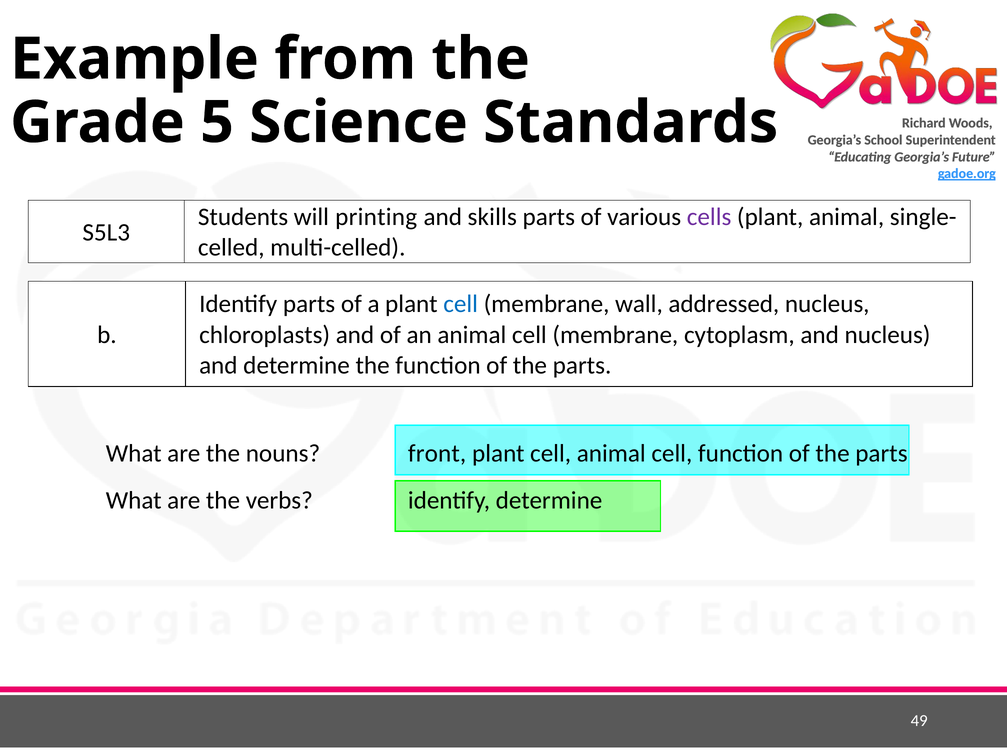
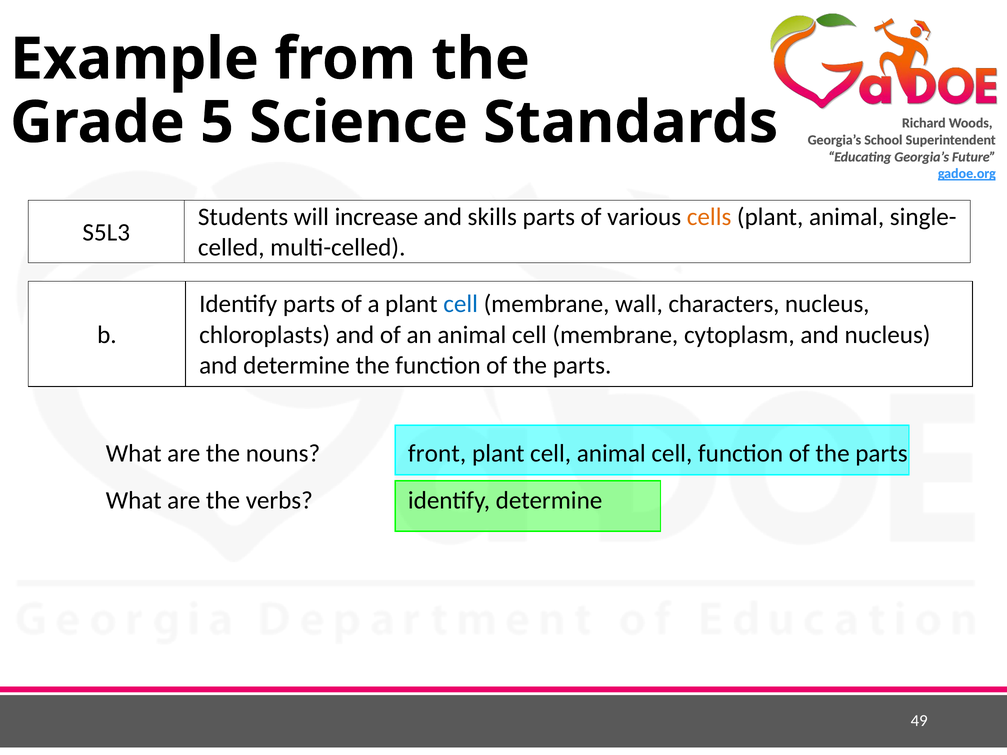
printing: printing -> increase (376, 217)
cells colour: purple -> orange (709, 217)
addressed: addressed -> characters (724, 304)
